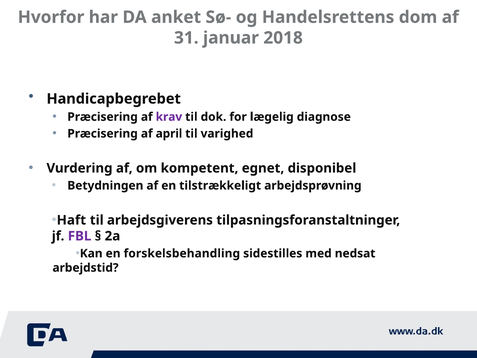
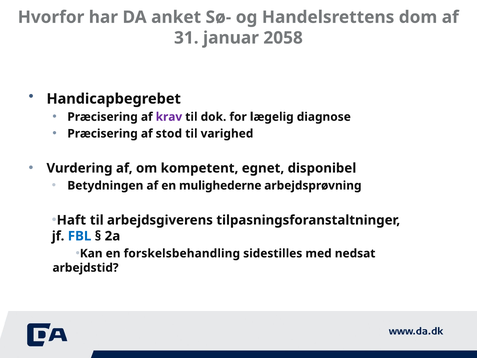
2018: 2018 -> 2058 (283, 38)
april: april -> stod (169, 133)
tilstrækkeligt: tilstrækkeligt -> mulighederne (220, 185)
FBL colour: purple -> blue (80, 236)
